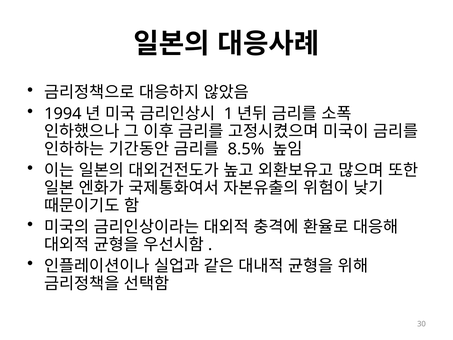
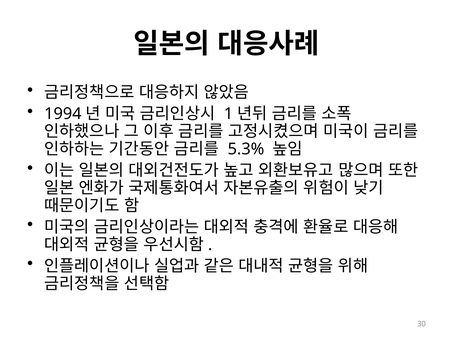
8.5%: 8.5% -> 5.3% (246, 149)
